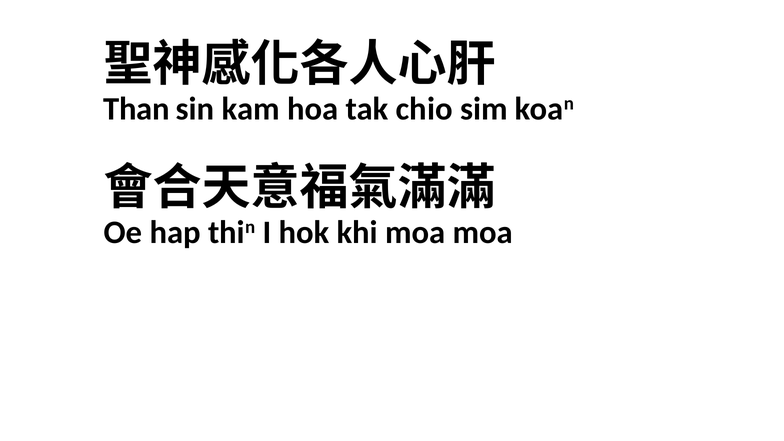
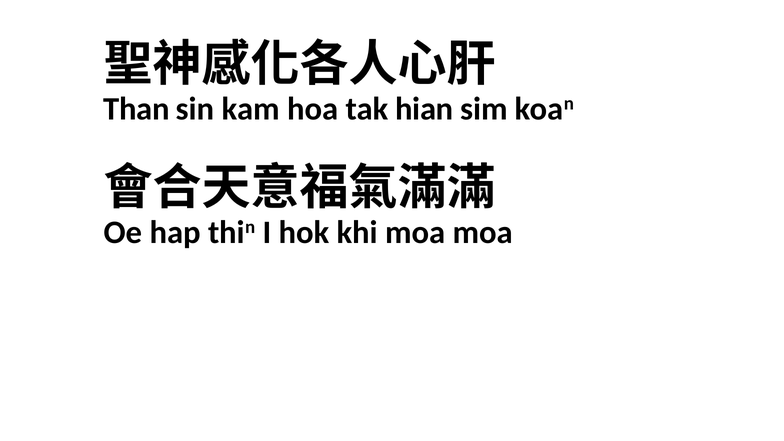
chio: chio -> hian (424, 109)
